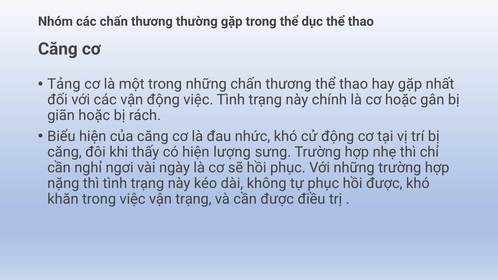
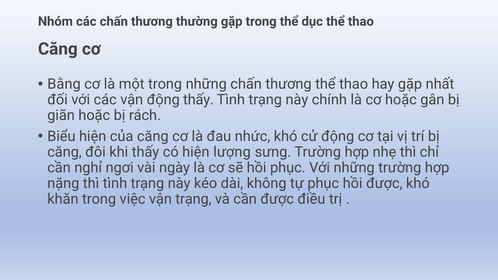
Tảng: Tảng -> Bằng (64, 84)
động việc: việc -> thấy (198, 100)
